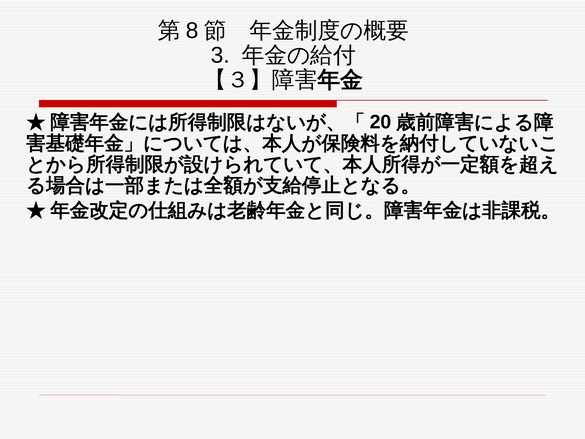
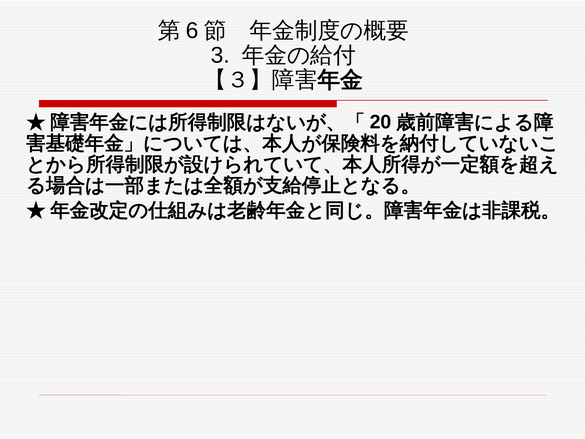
8: 8 -> 6 (192, 31)
